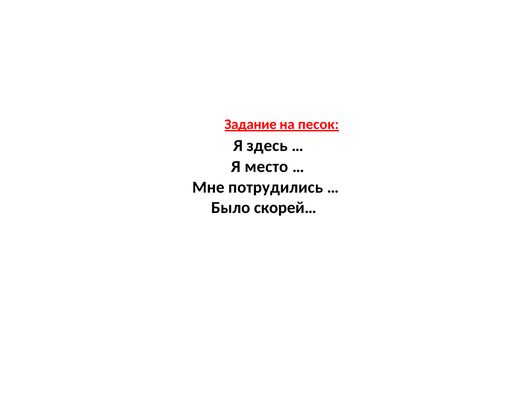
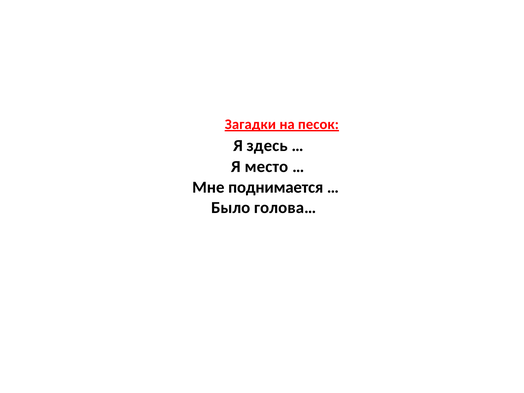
Задание: Задание -> Загадки (250, 124)
потрудились: потрудились -> поднимается (276, 187)
скорей…: скорей… -> голова… (285, 208)
